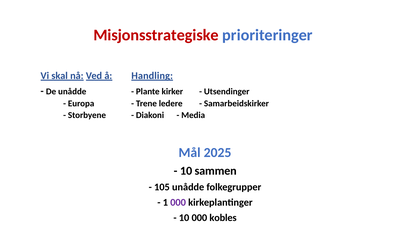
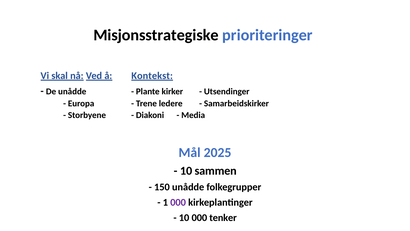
Misjonsstrategiske colour: red -> black (156, 35)
Handling: Handling -> Kontekst (152, 75)
105: 105 -> 150 (162, 187)
kobles: kobles -> tenker (223, 218)
